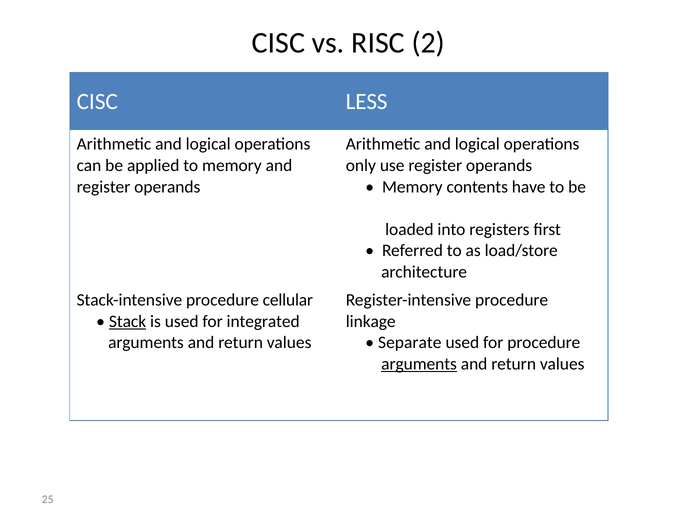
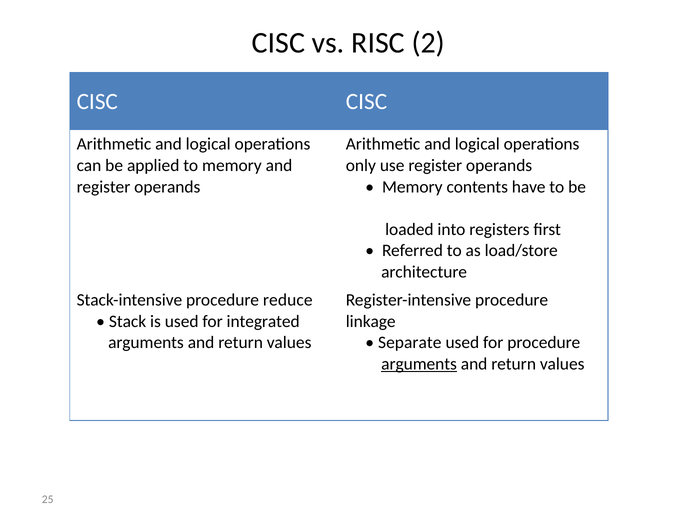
CISC LESS: LESS -> CISC (366, 101)
cellular: cellular -> reduce (288, 300)
Stack underline: present -> none (128, 321)
